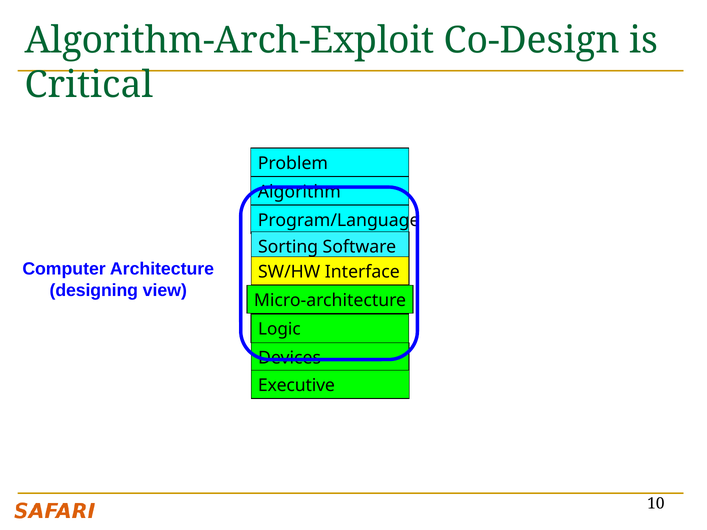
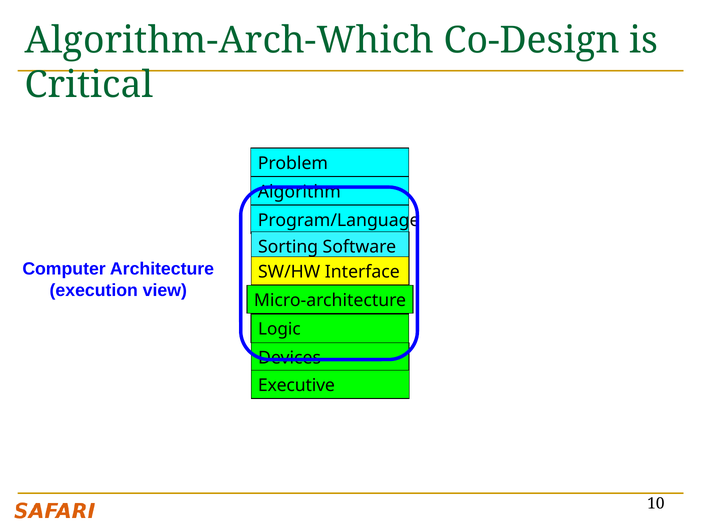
Algorithm-Arch-Exploit: Algorithm-Arch-Exploit -> Algorithm-Arch-Which (229, 40)
designing: designing -> execution (94, 290)
